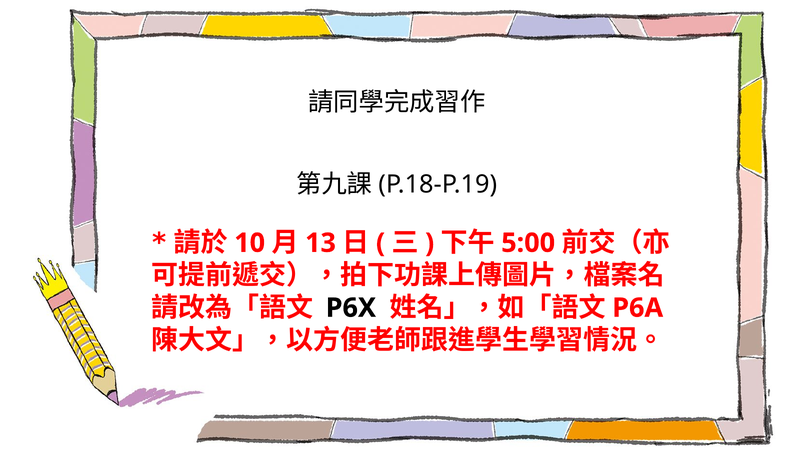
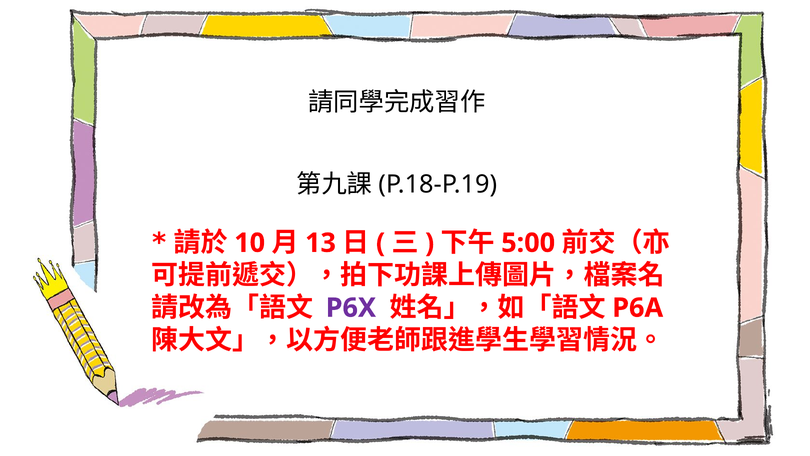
P6X colour: black -> purple (351, 308)
